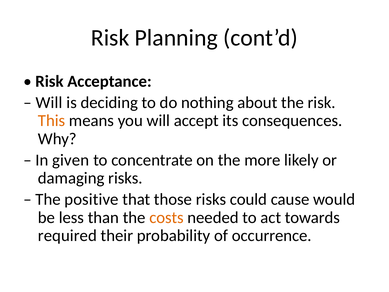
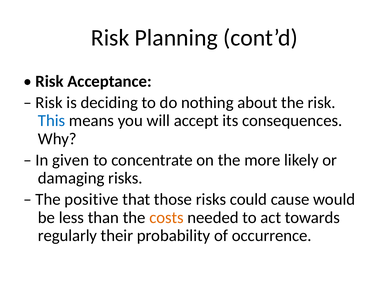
Will: Will -> Risk (49, 102)
This colour: orange -> blue (52, 121)
required: required -> regularly (67, 235)
